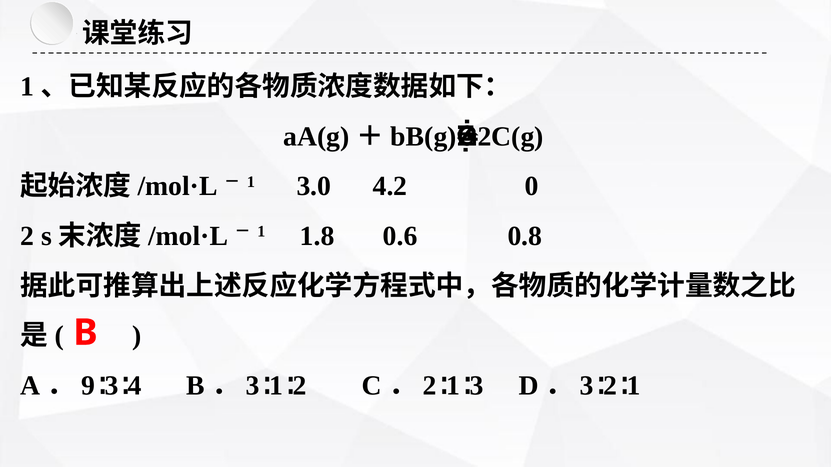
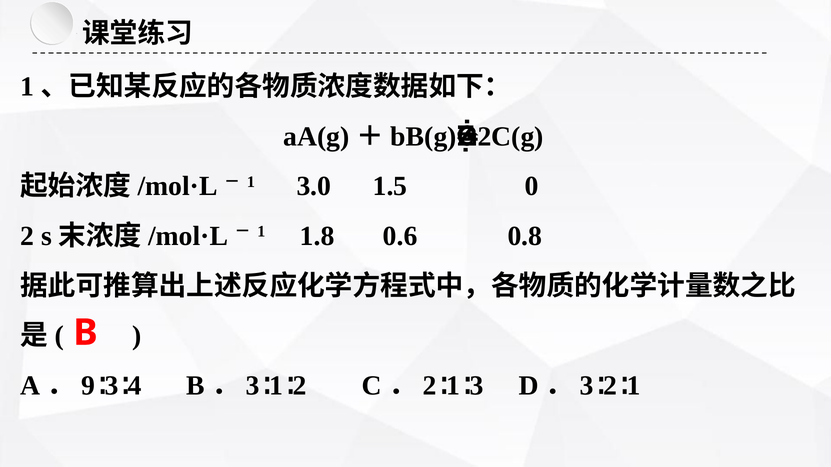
4.2: 4.2 -> 1.5 (390, 186)
